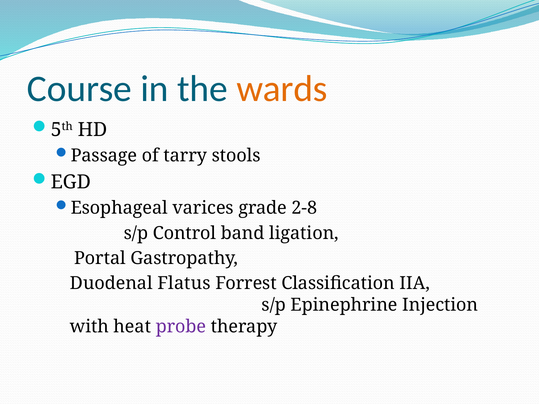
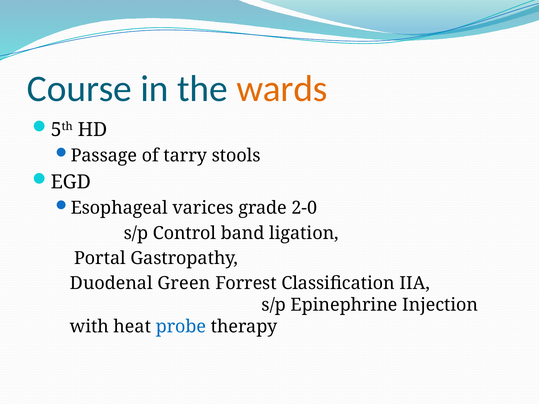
2-8: 2-8 -> 2-0 (304, 208)
Flatus: Flatus -> Green (184, 284)
probe colour: purple -> blue (181, 327)
